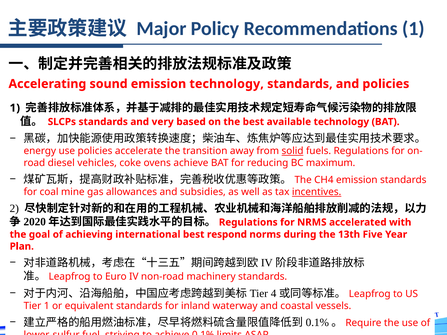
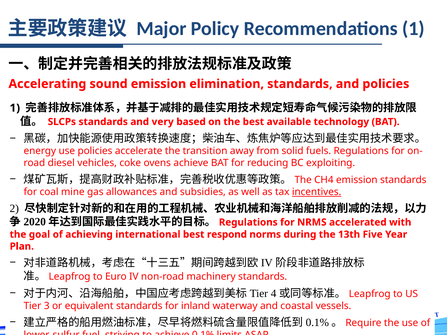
emission technology: technology -> elimination (227, 84)
solid underline: present -> none (293, 151)
maximum: maximum -> exploiting (331, 163)
Tier 1: 1 -> 3 (47, 306)
